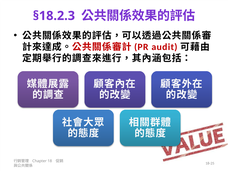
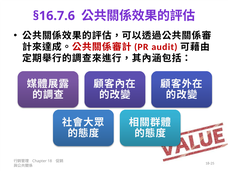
§18.2.3: §18.2.3 -> §16.7.6 (54, 16)
